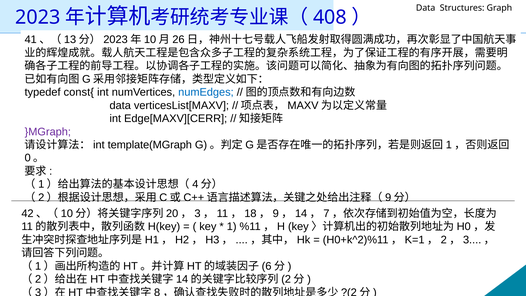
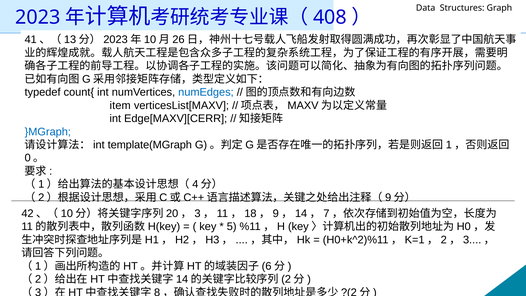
const{: const{ -> count{ (79, 92)
data: data -> item (120, 105)
}MGraph colour: purple -> blue (48, 132)
1: 1 -> 5 (232, 227)
